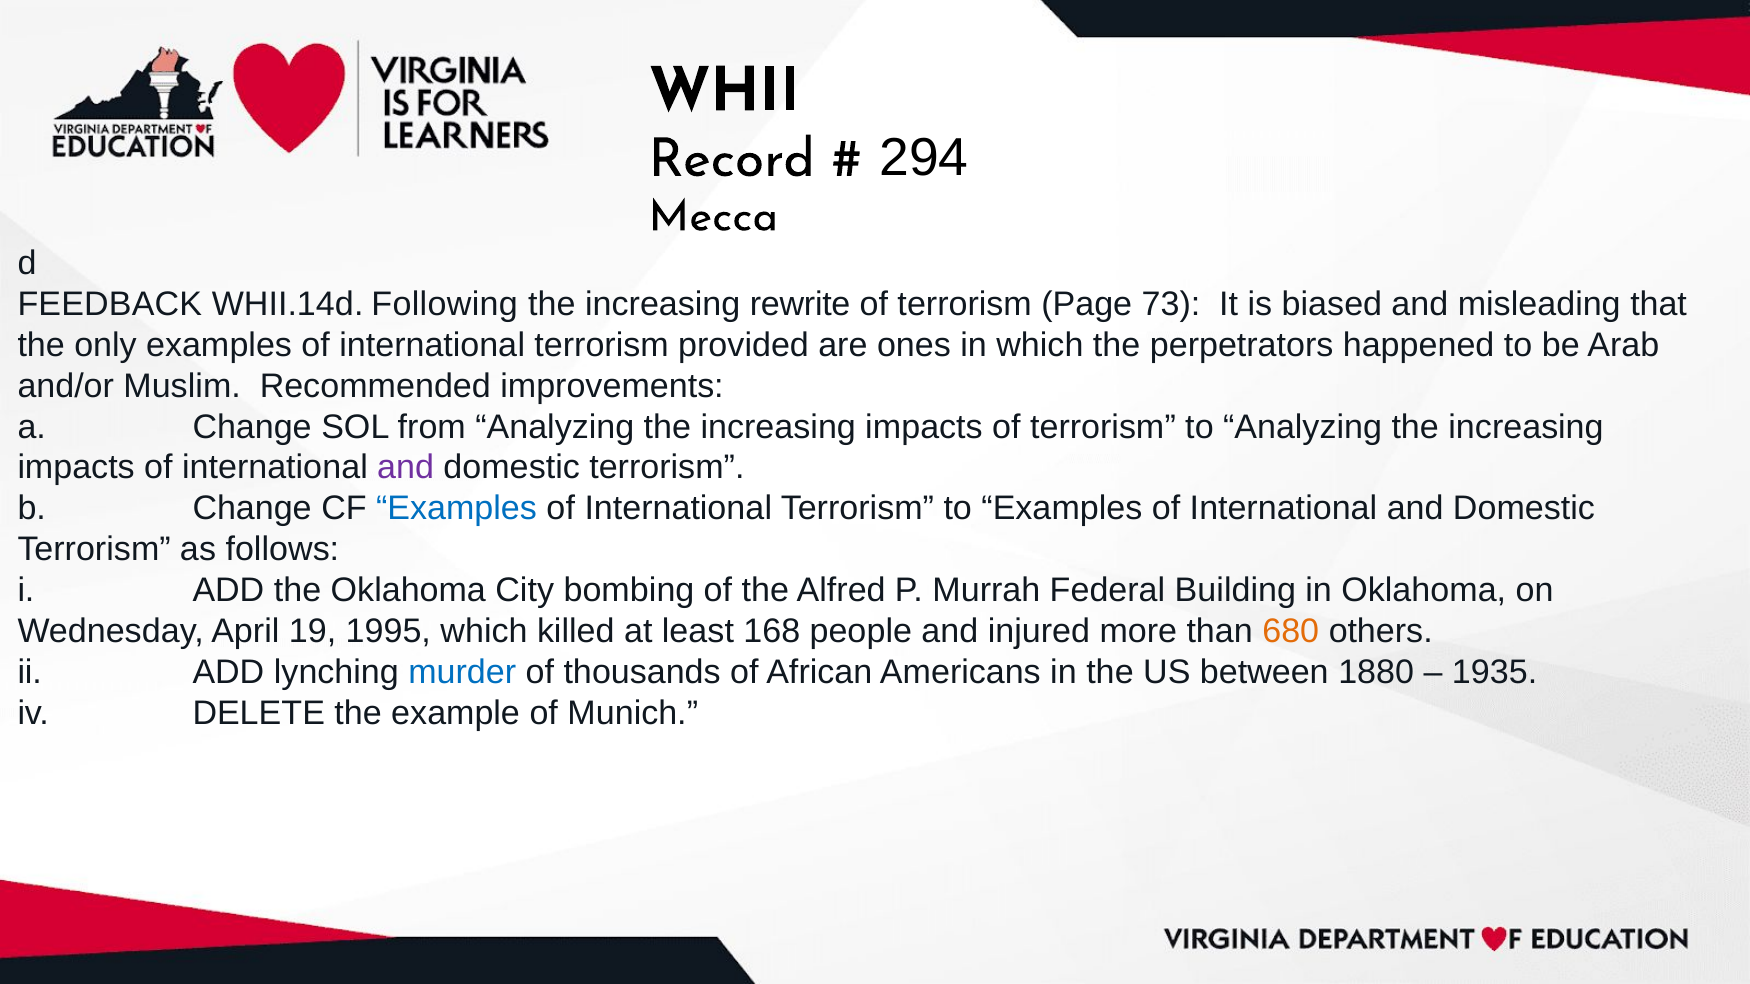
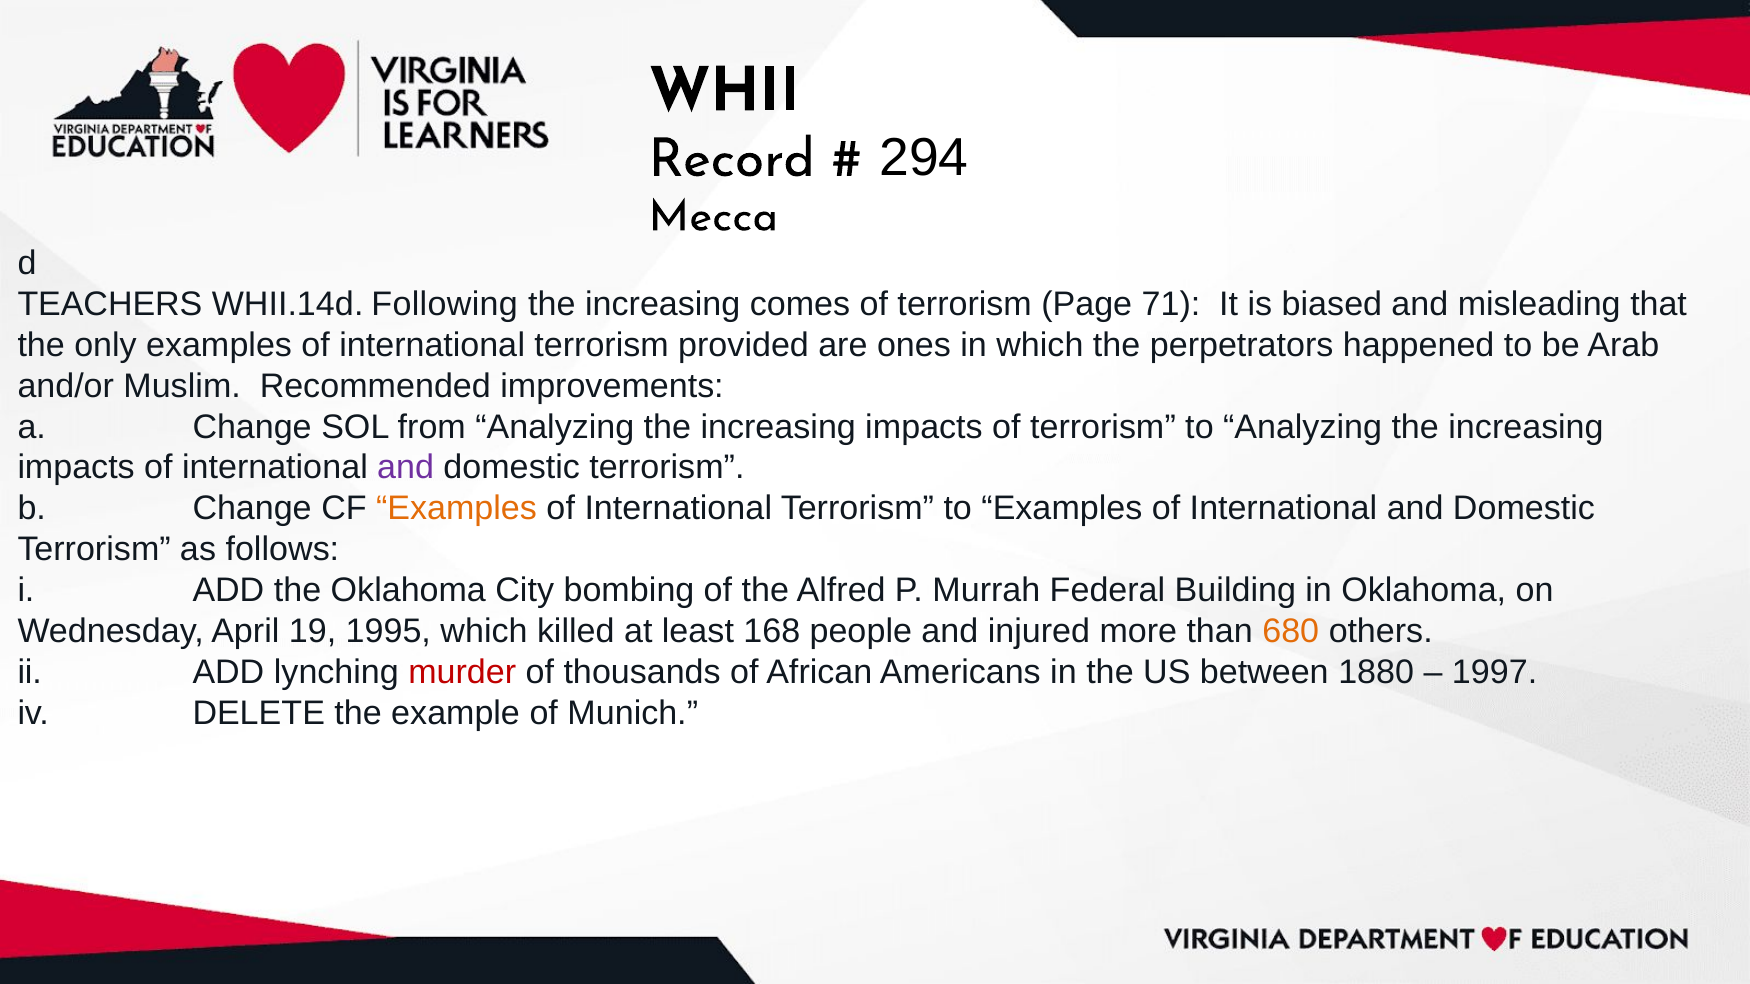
FEEDBACK: FEEDBACK -> TEACHERS (110, 305)
rewrite: rewrite -> comes (800, 305)
73: 73 -> 71 (1171, 305)
Examples colour: blue -> orange (457, 509)
murder colour: blue -> red (462, 672)
1935: 1935 -> 1997 (1495, 672)
